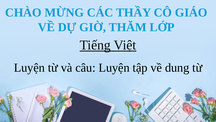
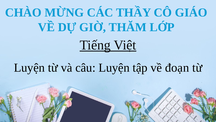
dung: dung -> đoạn (177, 67)
